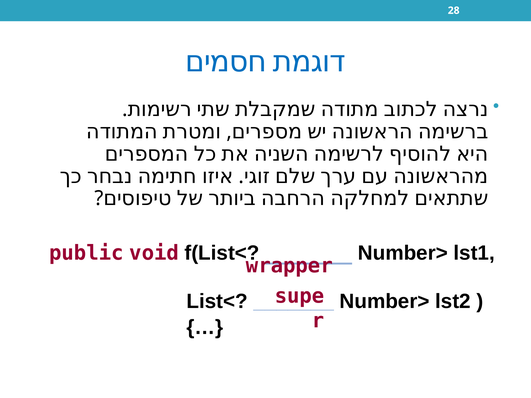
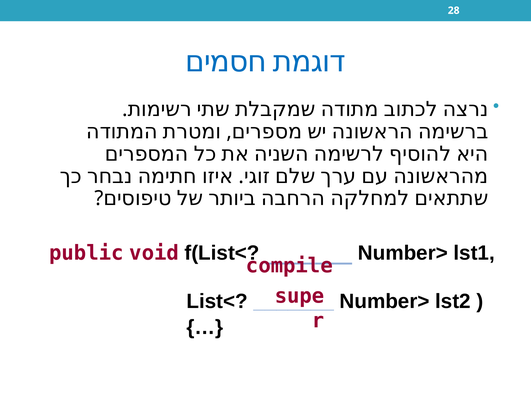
wrapper: wrapper -> compile (289, 266)
